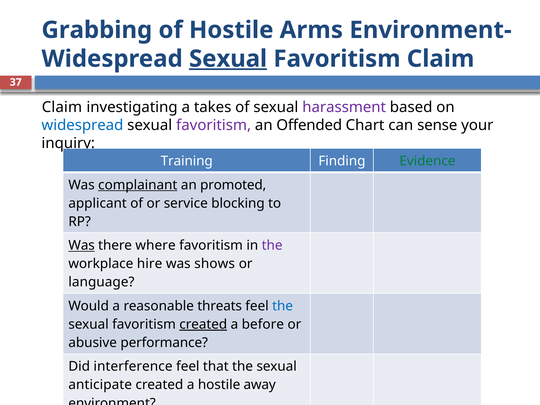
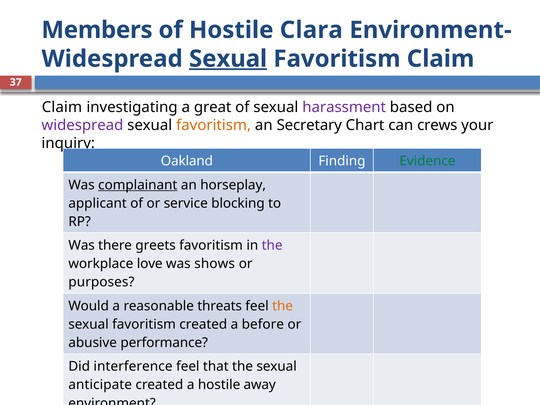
Grabbing: Grabbing -> Members (97, 30)
Arms: Arms -> Clara (311, 30)
takes: takes -> great (213, 107)
widespread colour: blue -> purple (82, 125)
favoritism colour: purple -> orange (214, 125)
Offended: Offended -> Secretary (309, 125)
sense: sense -> crews (437, 125)
Training: Training -> Oakland (187, 161)
promoted: promoted -> horseplay (233, 185)
Was underline: present -> none (82, 245)
where: where -> greets (156, 245)
hire: hire -> love (150, 264)
language: language -> purposes (101, 282)
the colour: blue -> orange (283, 306)
created underline: present -> none (203, 324)
